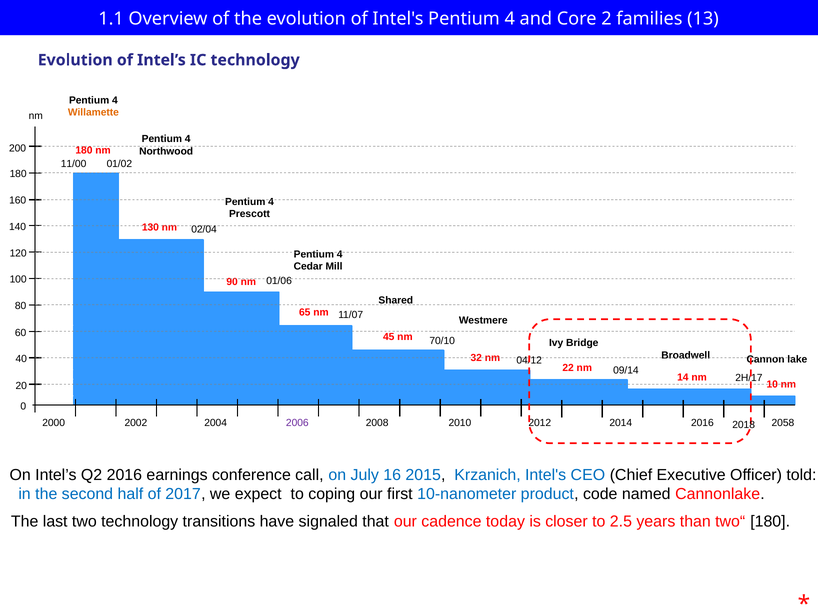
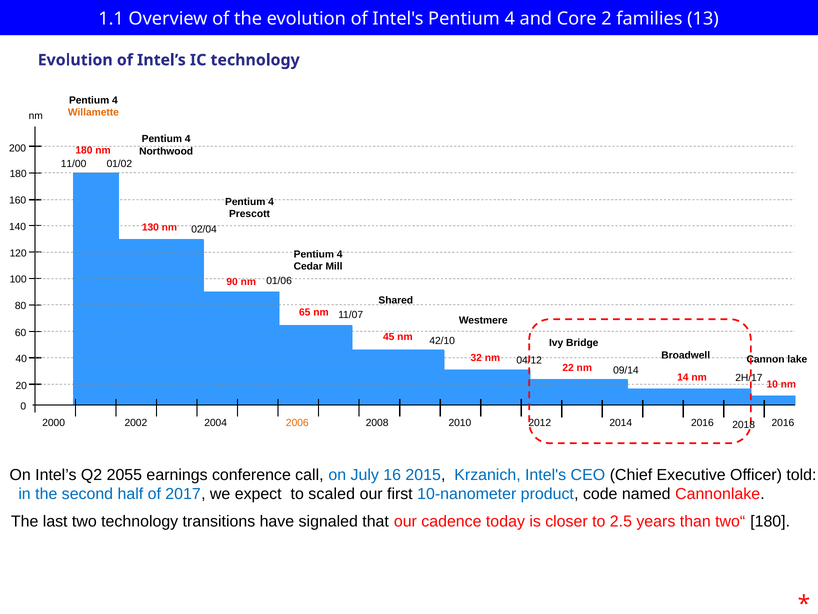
70/10: 70/10 -> 42/10 (442, 340)
2006 colour: purple -> orange (297, 423)
2016 2058: 2058 -> 2016 (783, 423)
Q2 2016: 2016 -> 2055 (124, 474)
coping: coping -> scaled (332, 494)
